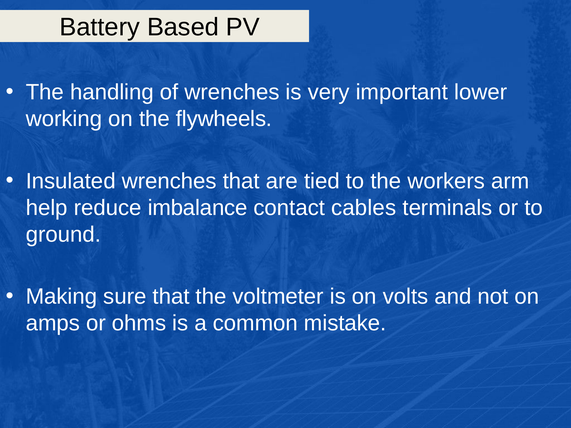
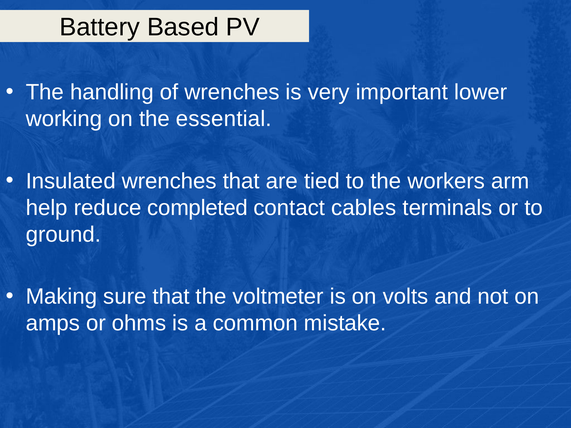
flywheels: flywheels -> essential (224, 119)
imbalance: imbalance -> completed (198, 208)
